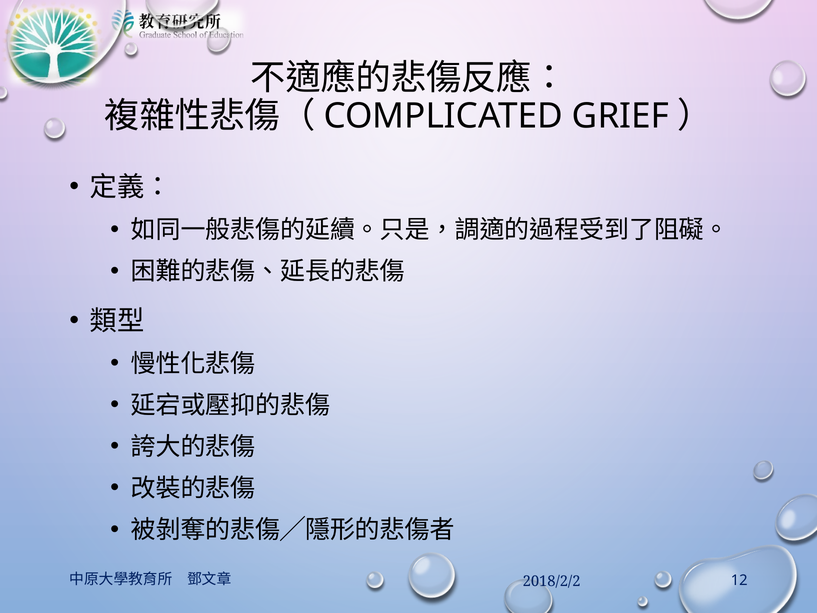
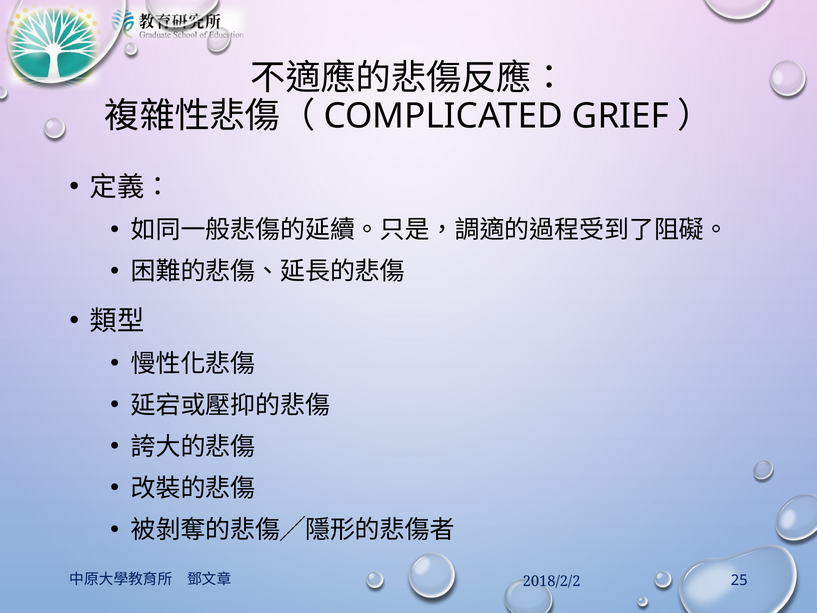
12: 12 -> 25 (739, 580)
